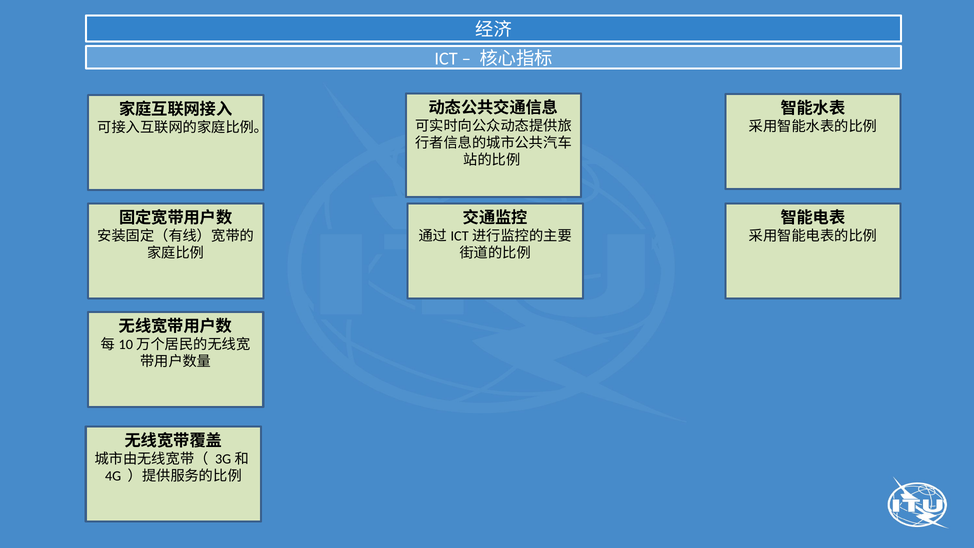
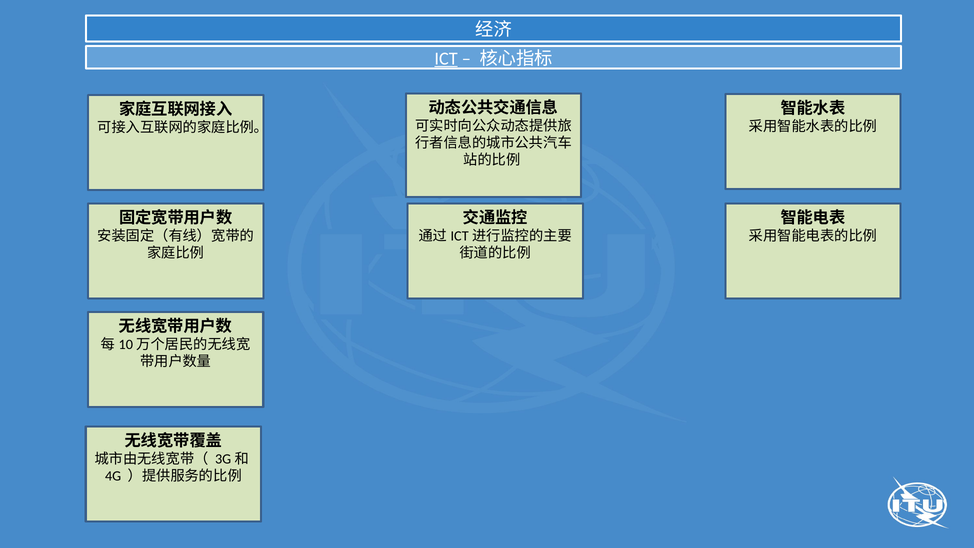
ICT underline: none -> present (446, 59)
